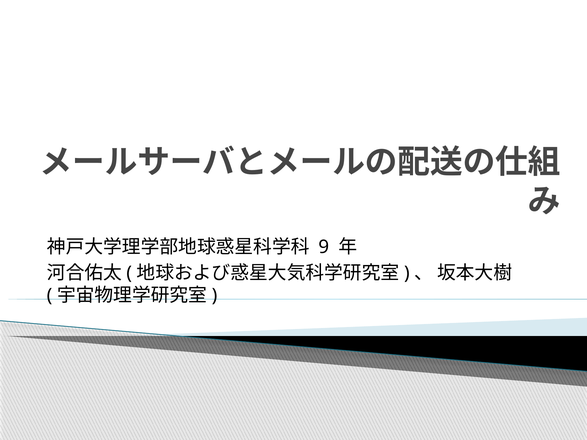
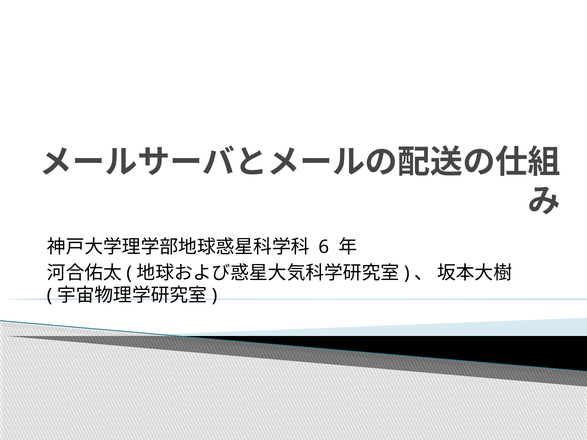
9: 9 -> 6 (324, 247)
